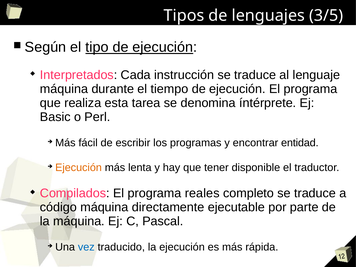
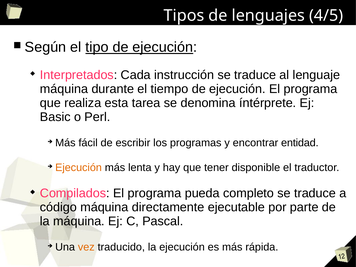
3/5: 3/5 -> 4/5 (326, 16)
reales: reales -> pueda (202, 193)
vez colour: blue -> orange (86, 247)
